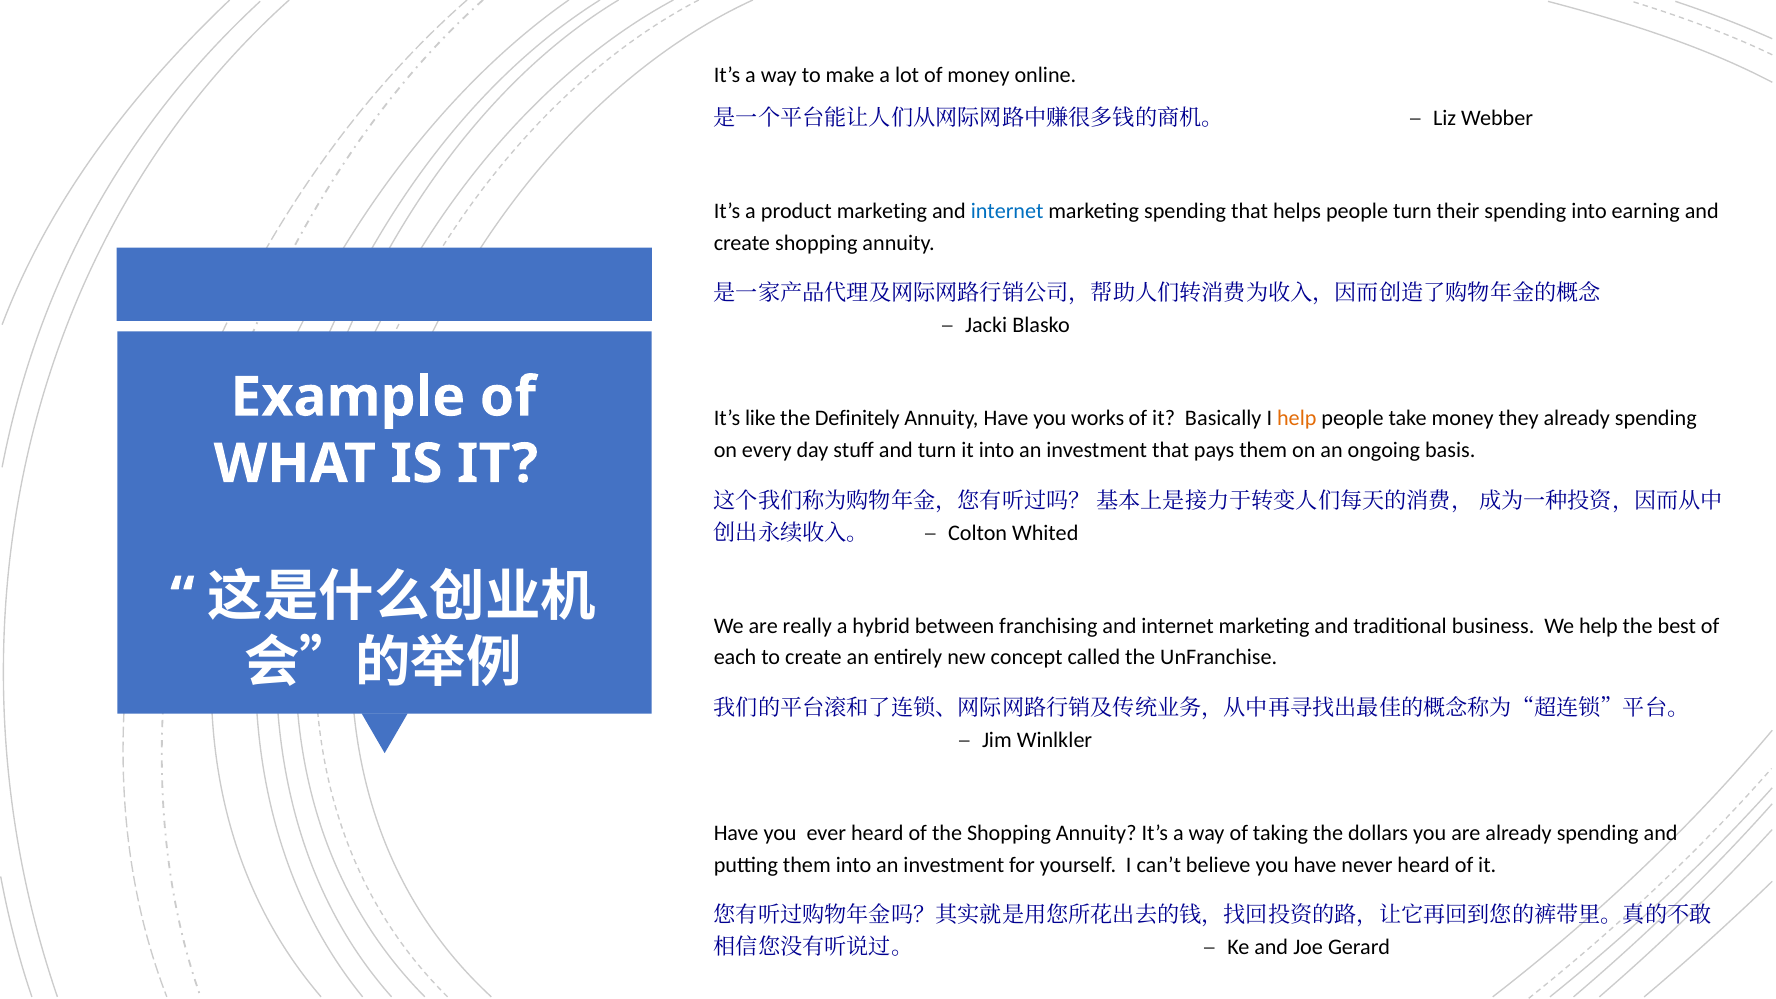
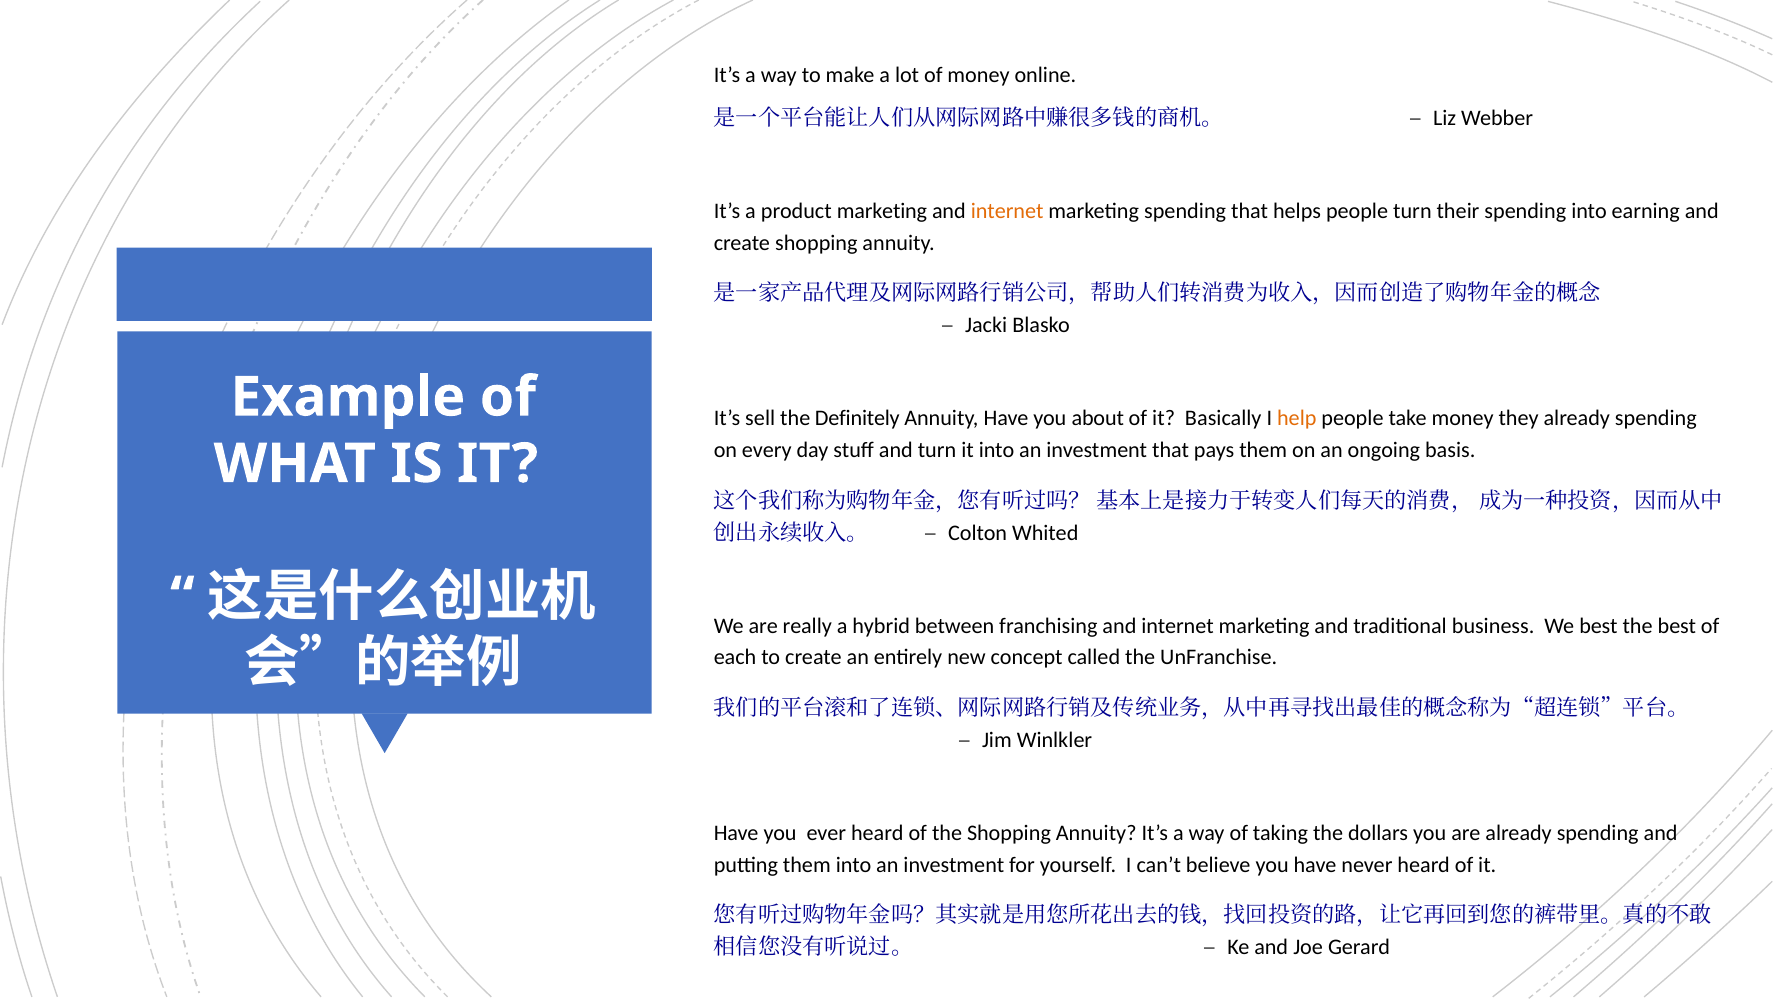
internet colour: blue -> orange (1007, 211)
like: like -> sell (760, 418)
works: works -> about (1098, 418)
We help: help -> best (1598, 626)
